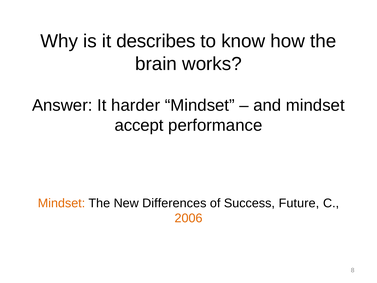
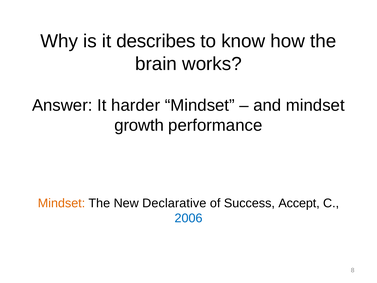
accept: accept -> growth (139, 125)
Differences: Differences -> Declarative (174, 203)
Future: Future -> Accept (299, 203)
2006 colour: orange -> blue (189, 218)
